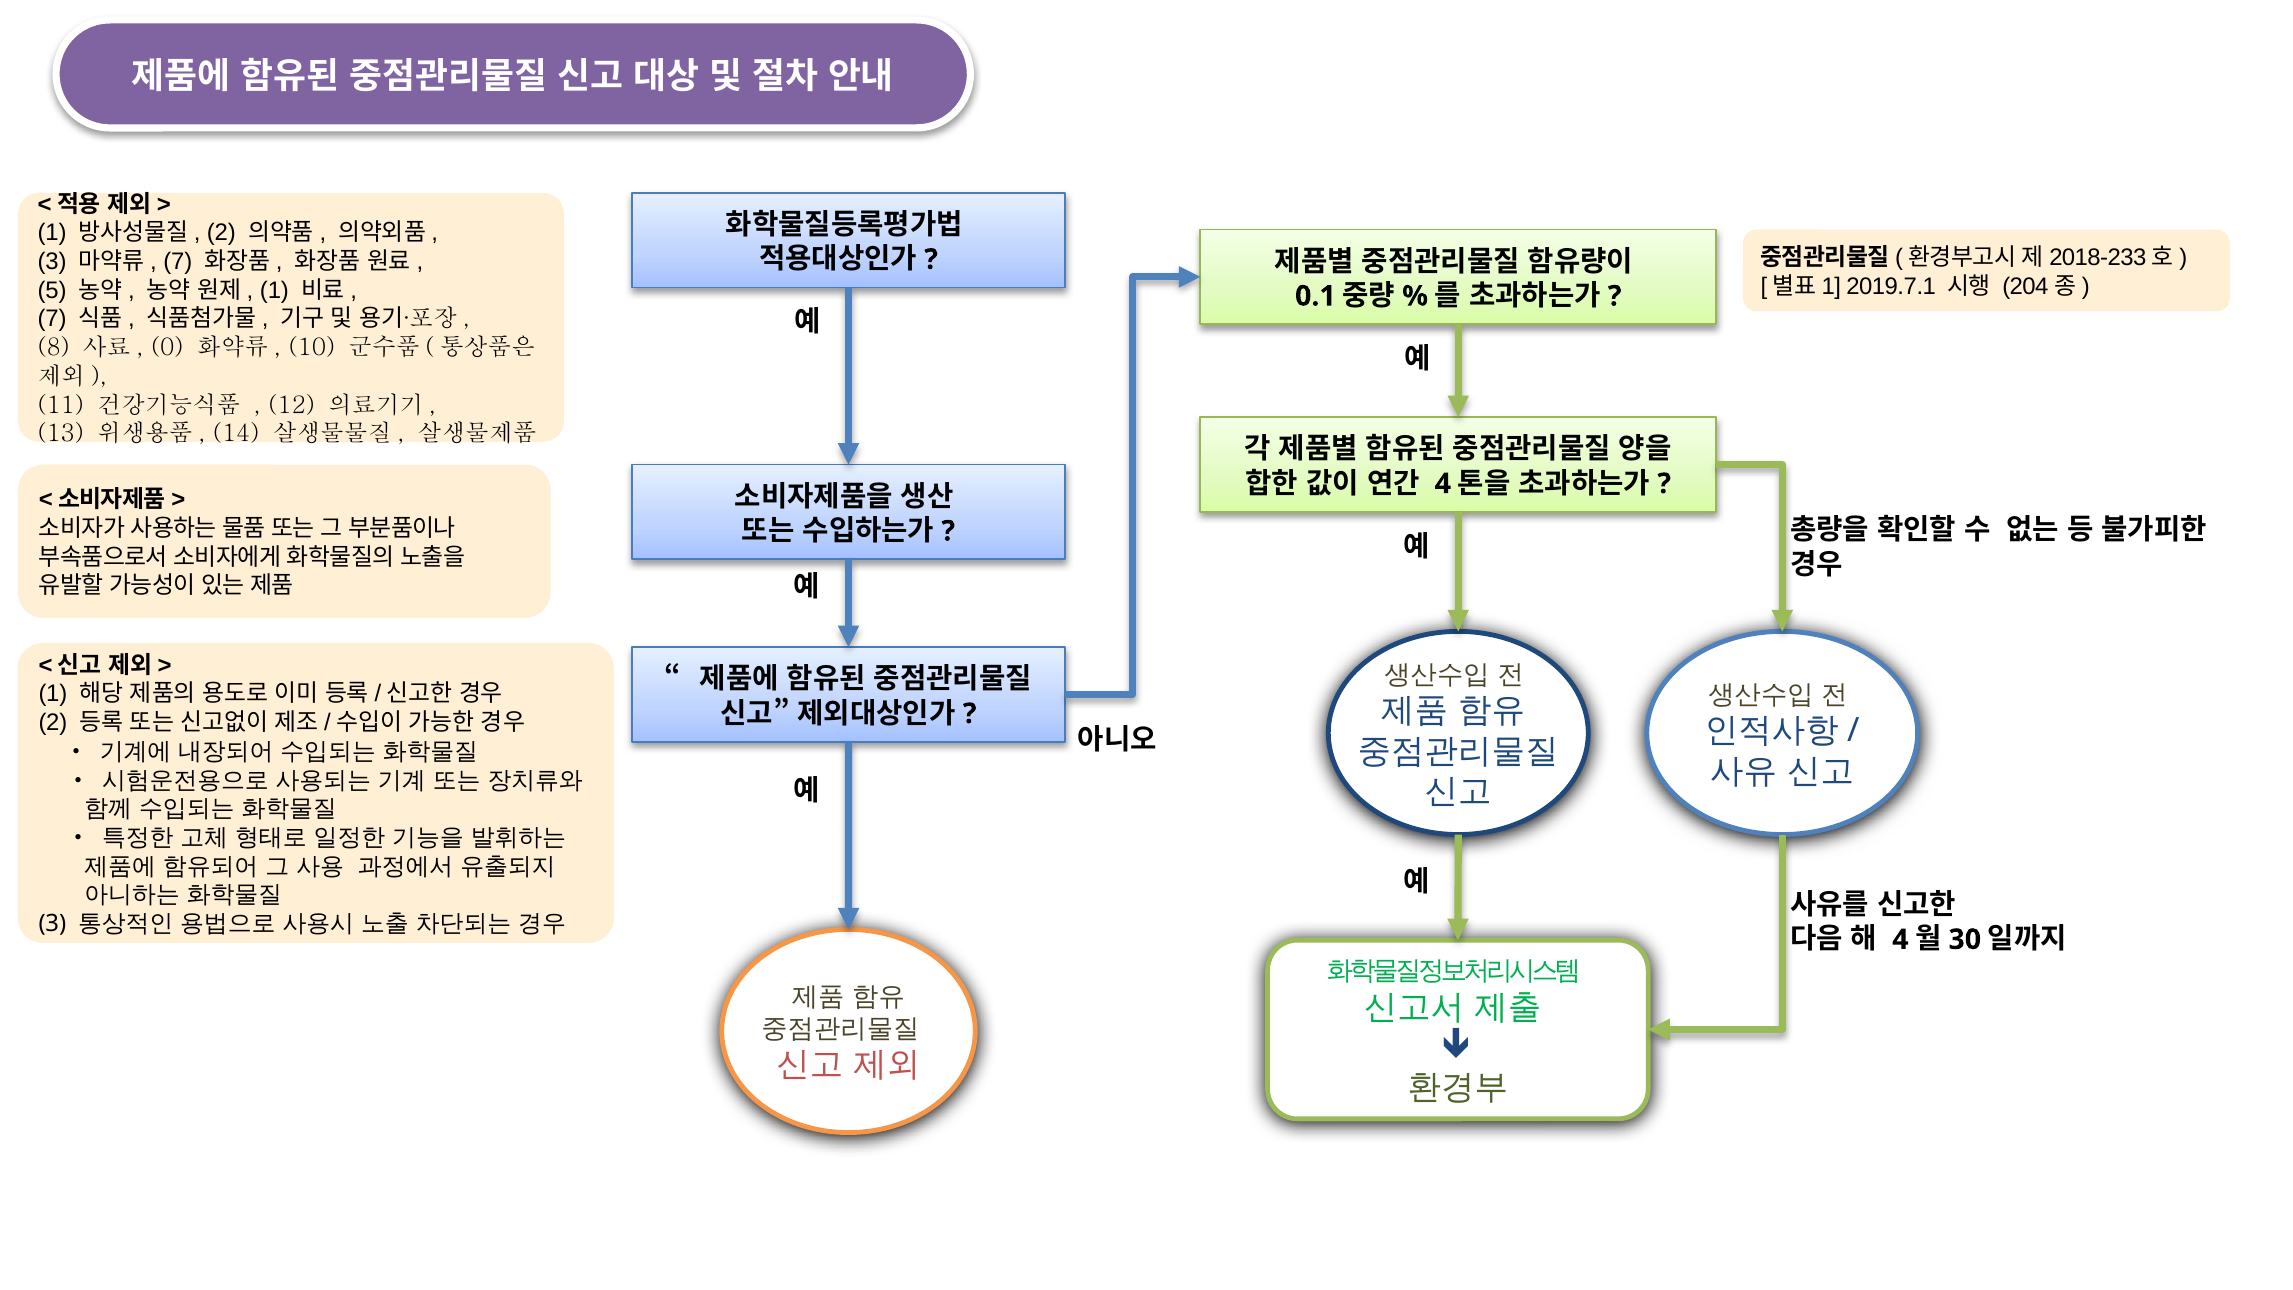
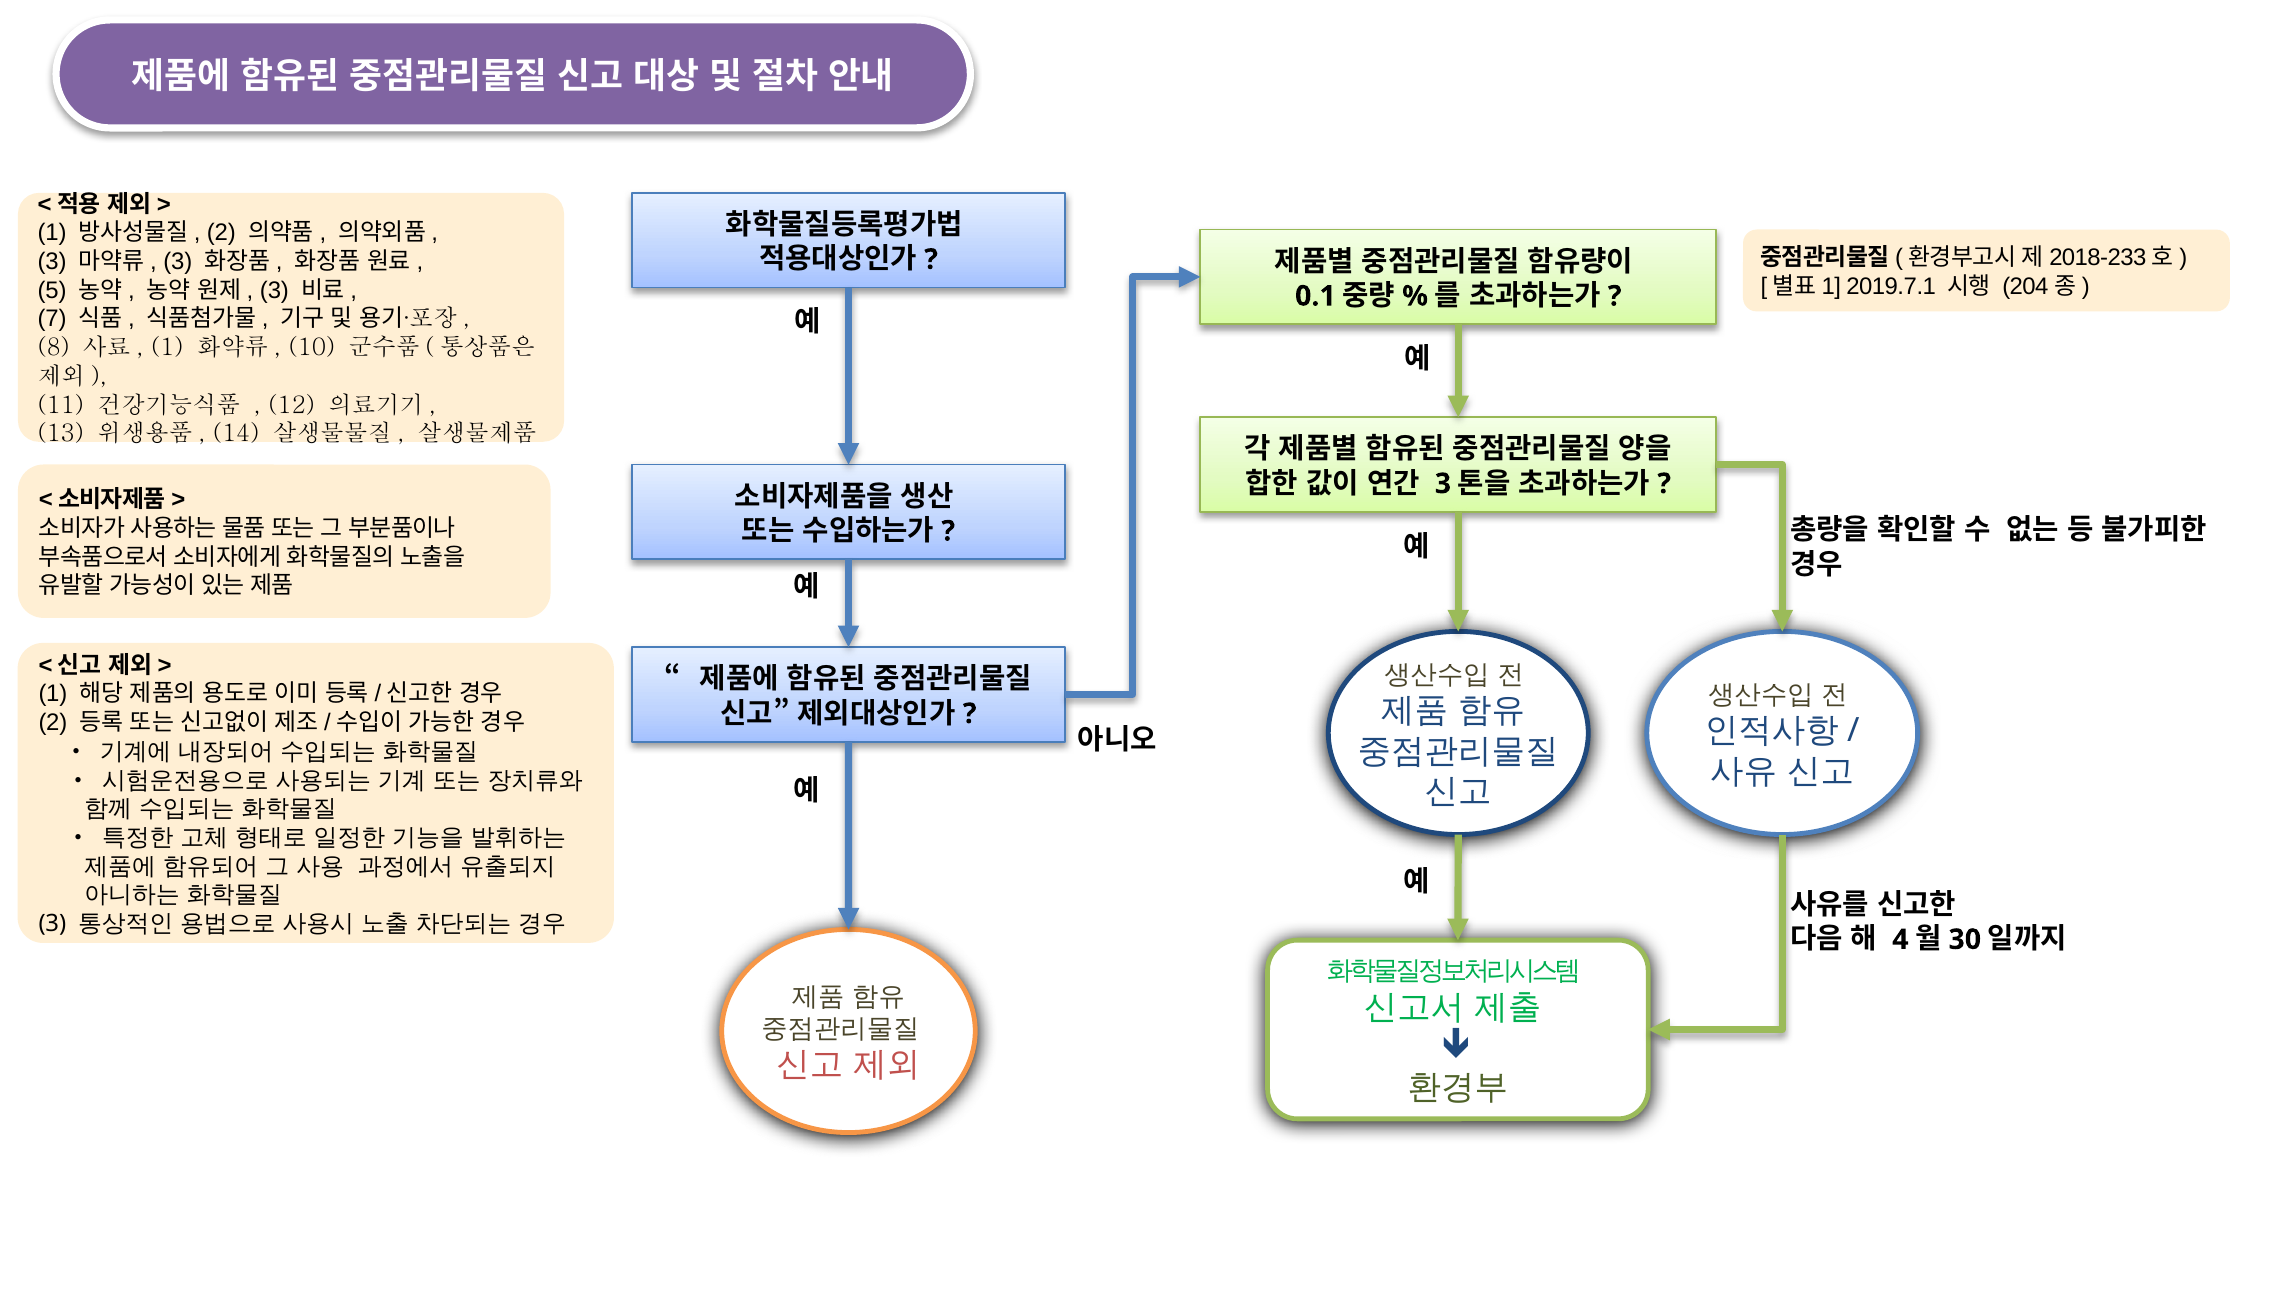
7: 7 -> 3 (178, 262)
1: 1 -> 3 (274, 290)
0: 0 -> 1 (167, 348)
4: 4 -> 3 (1443, 484)
